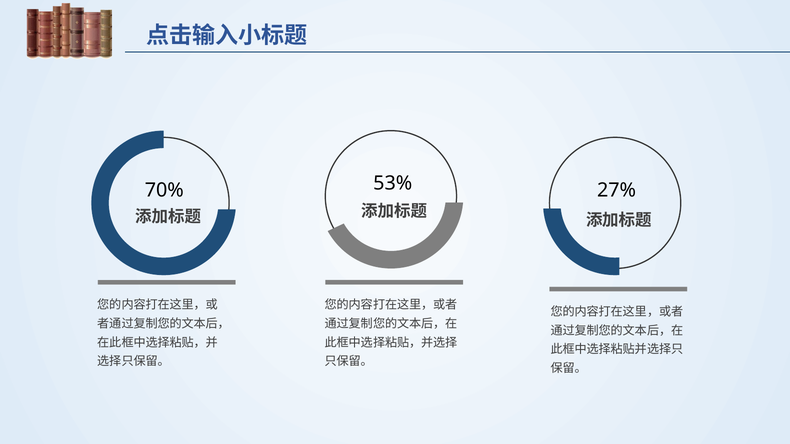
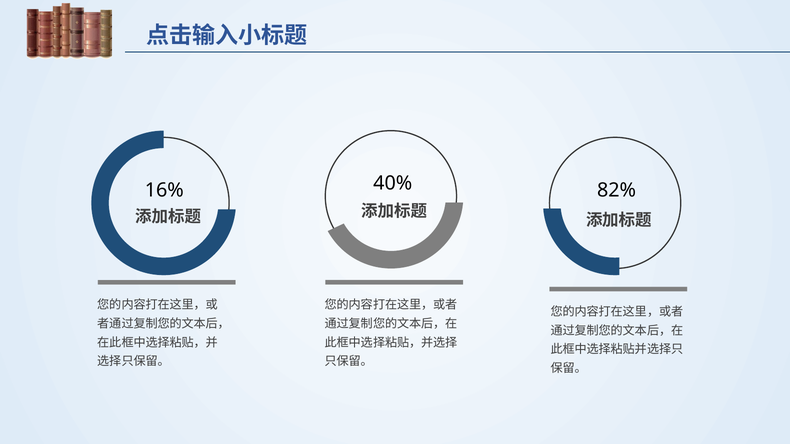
53%: 53% -> 40% (393, 183)
70%: 70% -> 16% (164, 190)
27%: 27% -> 82% (617, 190)
